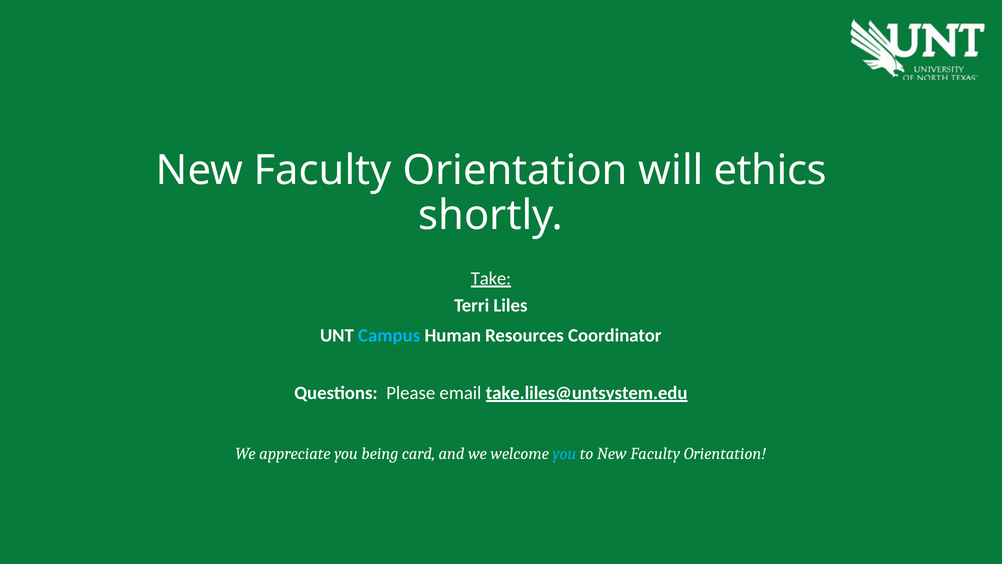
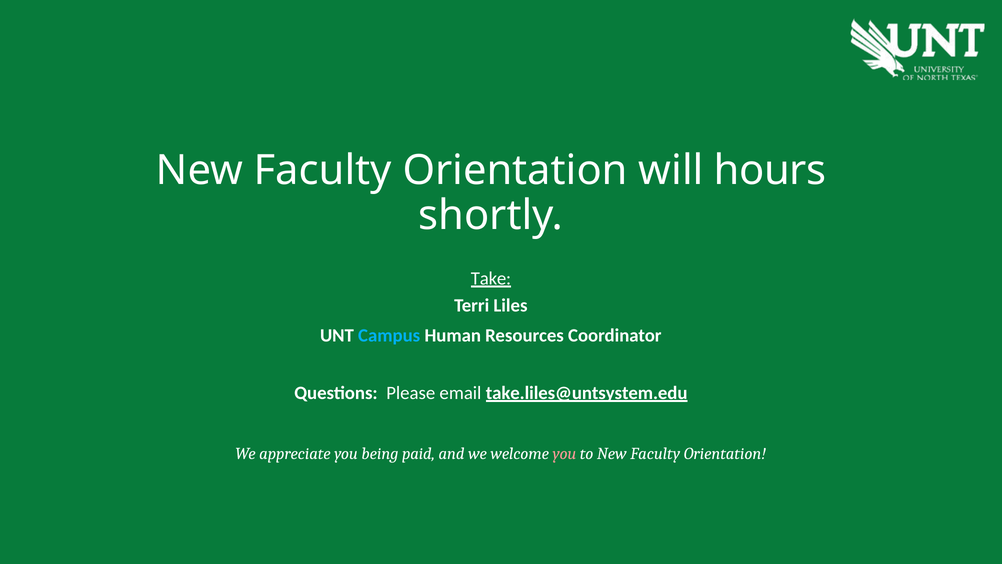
ethics: ethics -> hours (770, 170)
card: card -> paid (418, 454)
you colour: light blue -> pink (564, 454)
